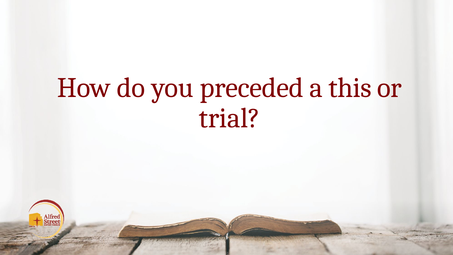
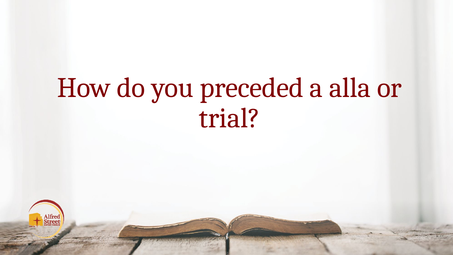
this: this -> alla (350, 88)
